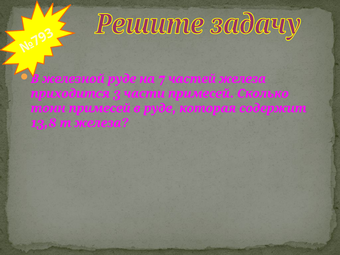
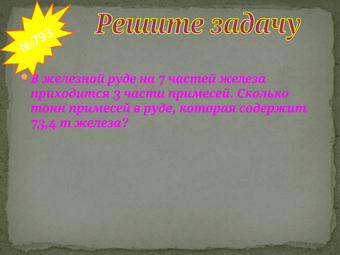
13,8: 13,8 -> 73,4 (44, 123)
